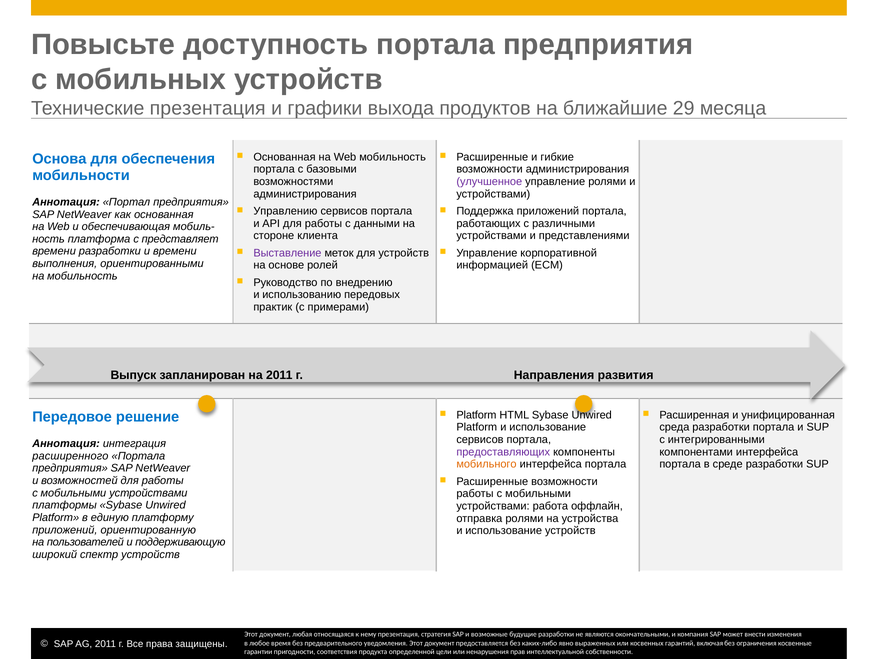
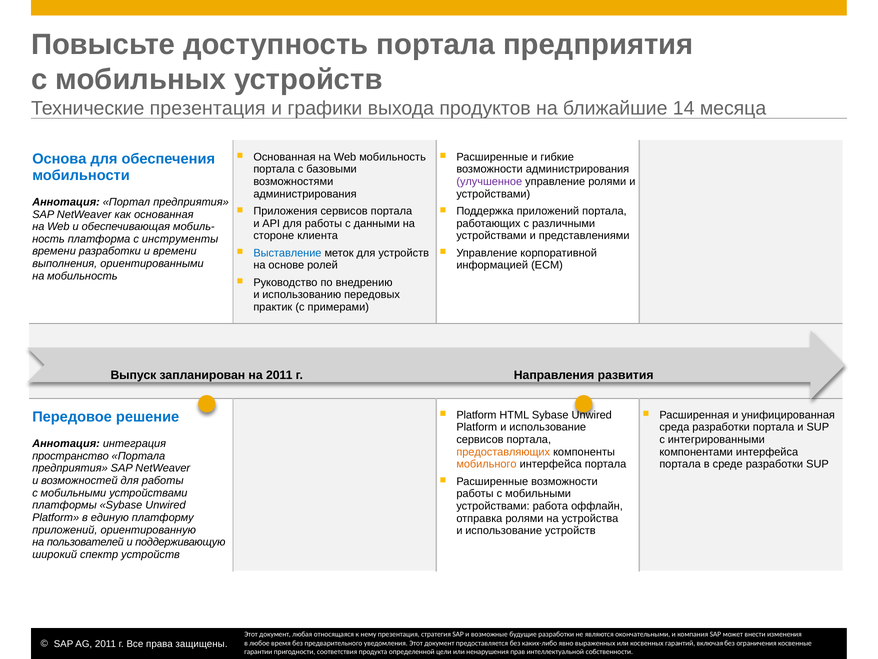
29: 29 -> 14 (684, 108)
Управлению: Управлению -> Приложения (285, 211)
представляет: представляет -> инструменты (180, 239)
Выставление colour: purple -> blue (287, 253)
предоставляющих colour: purple -> orange (503, 452)
расширенного: расширенного -> пространство (71, 456)
